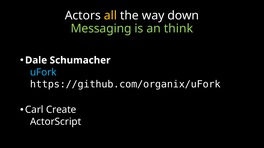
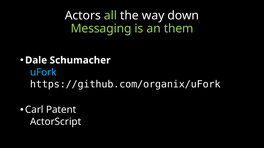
all colour: yellow -> light green (110, 16)
think: think -> them (179, 29)
Create: Create -> Patent (61, 110)
